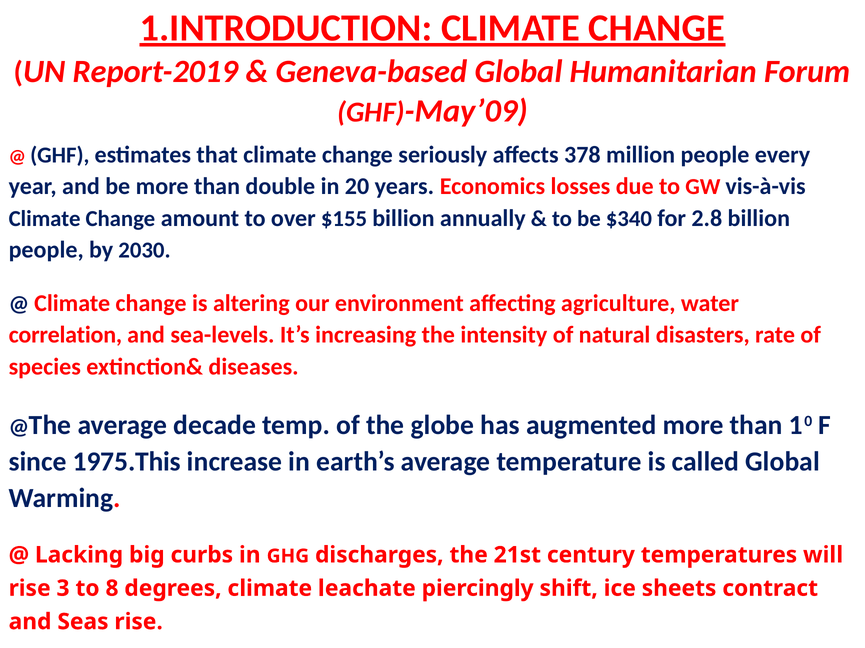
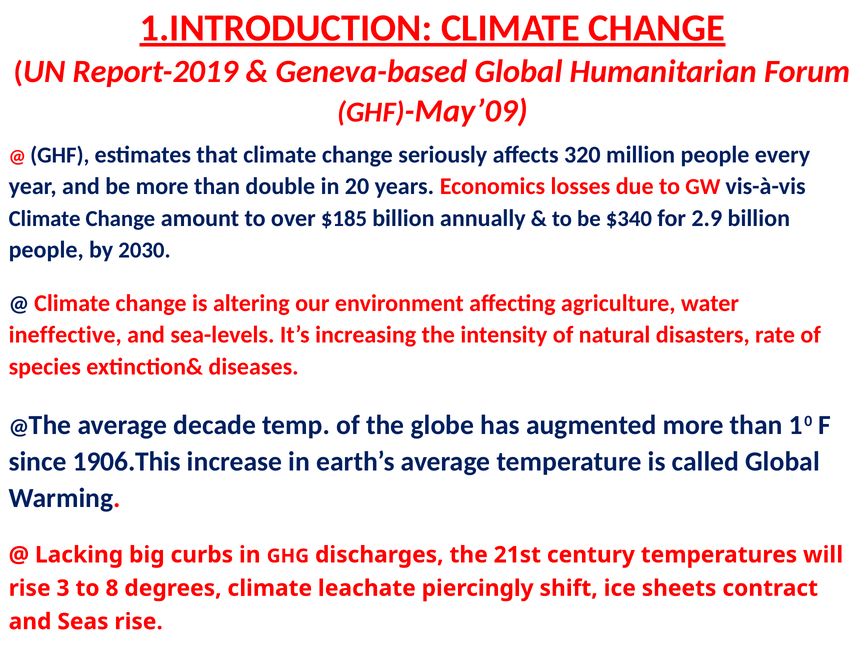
378: 378 -> 320 (582, 155)
$155: $155 -> $185 (344, 219)
2.8: 2.8 -> 2.9 (707, 218)
correlation: correlation -> ineffective (65, 335)
1975.This: 1975.This -> 1906.This (127, 462)
